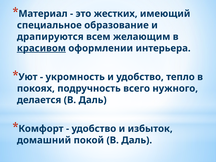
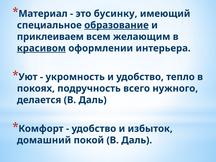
жестких: жестких -> бусинку (116, 14)
образование underline: none -> present (116, 25)
драпируются: драпируются -> приклеиваем (50, 37)
